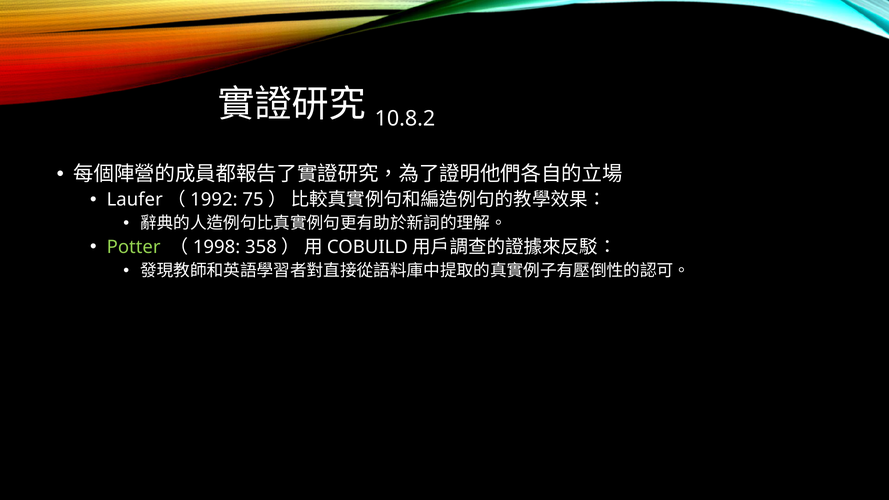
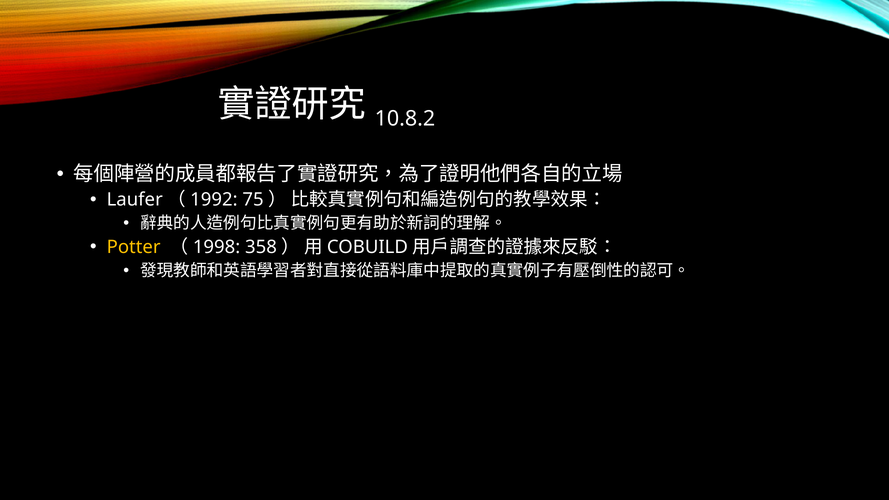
Potter colour: light green -> yellow (134, 247)
